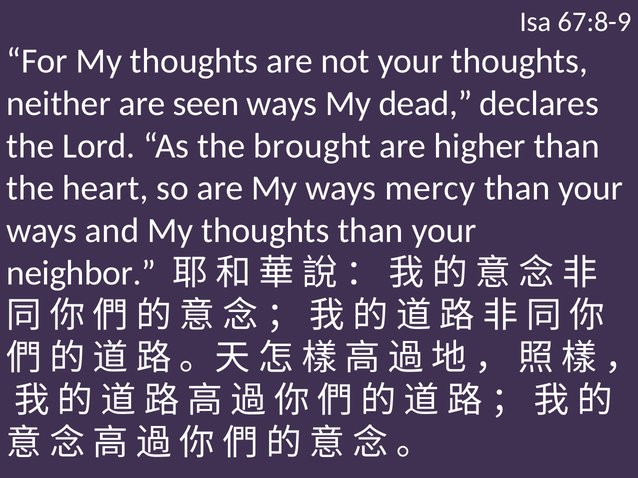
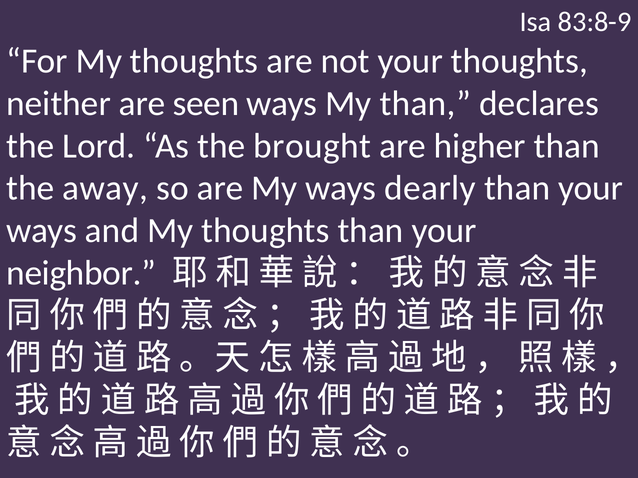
67:8-9: 67:8-9 -> 83:8-9 (595, 22)
My dead: dead -> than (425, 103)
heart: heart -> away (105, 188)
mercy: mercy -> dearly (430, 188)
